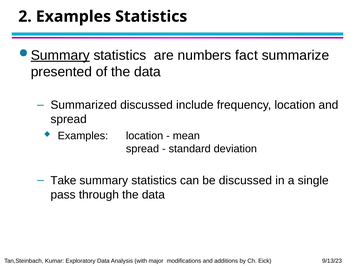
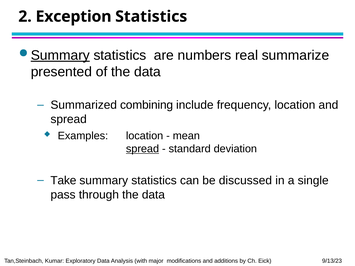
2 Examples: Examples -> Exception (74, 17)
fact: fact -> real (247, 55)
Summarized discussed: discussed -> combining (147, 105)
spread underline: none -> present (143, 149)
